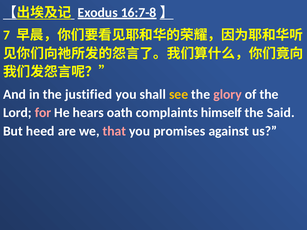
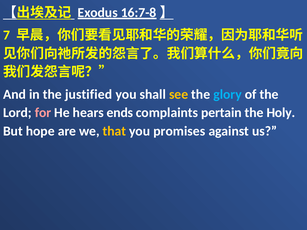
glory colour: pink -> light blue (228, 95)
oath: oath -> ends (120, 113)
himself: himself -> pertain (221, 113)
Said: Said -> Holy (281, 113)
heed: heed -> hope (40, 131)
that colour: pink -> yellow (114, 131)
